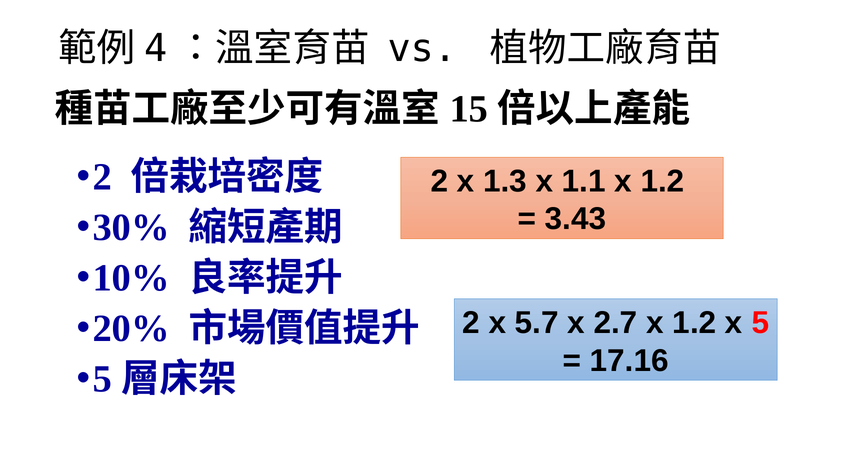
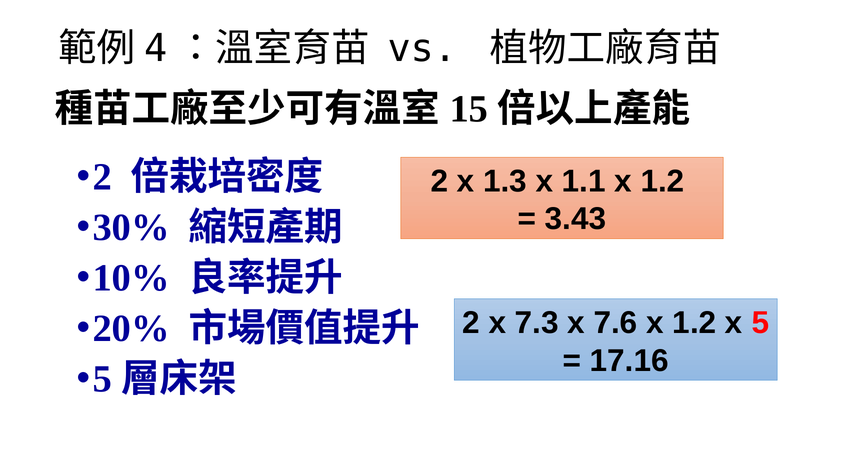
5.7: 5.7 -> 7.3 (537, 323)
2.7: 2.7 -> 7.6 (616, 323)
